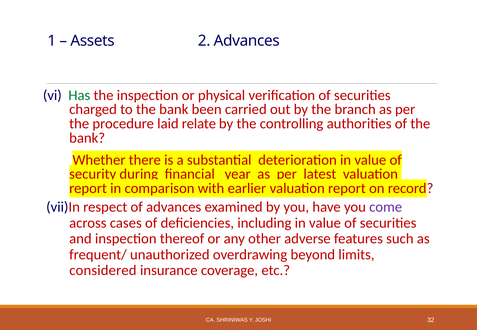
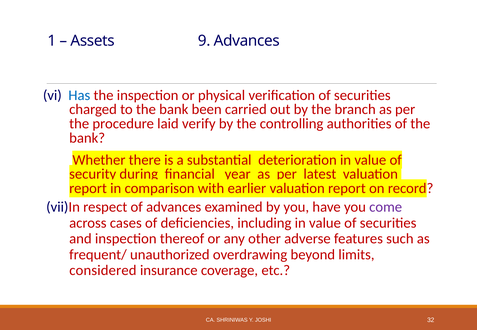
2: 2 -> 9 (204, 41)
Has colour: green -> blue (79, 95)
relate: relate -> verify (199, 124)
